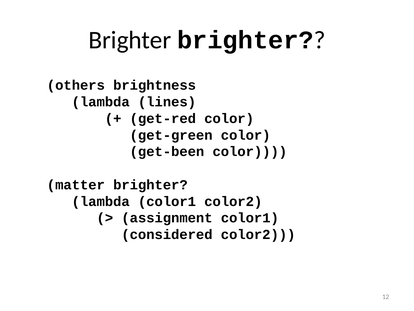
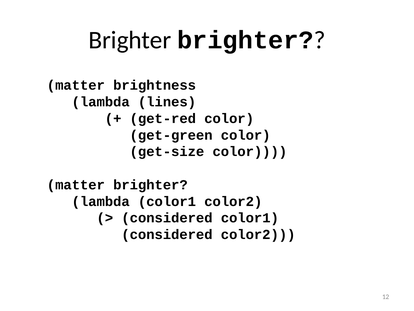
others: others -> matter (76, 85)
get-been: get-been -> get-size (167, 151)
assignment: assignment -> considered (167, 218)
